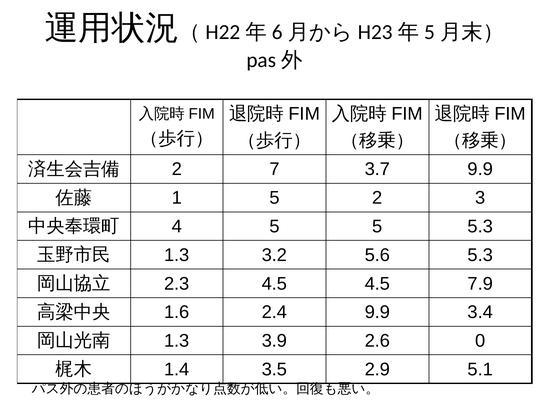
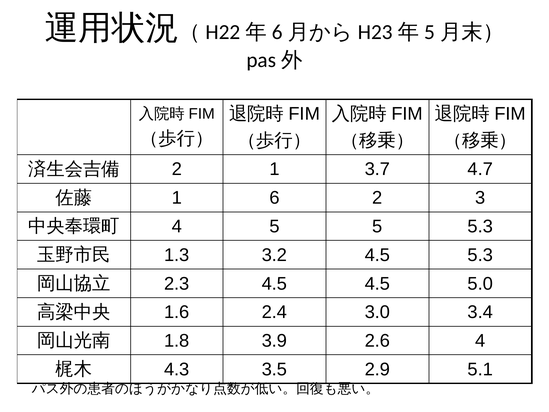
2 7: 7 -> 1 (274, 169)
3.7 9.9: 9.9 -> 4.7 (480, 169)
1 5: 5 -> 6 (274, 198)
3.2 5.6: 5.6 -> 4.5 (377, 255)
7.9: 7.9 -> 5.0 (480, 283)
2.4 9.9: 9.9 -> 3.0 (377, 312)
1.3: 1.3 -> 1.8 (177, 341)
2.6 0: 0 -> 4 (480, 341)
1.4: 1.4 -> 4.3 (177, 369)
